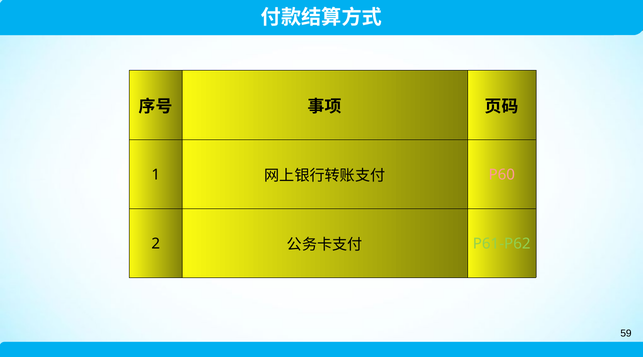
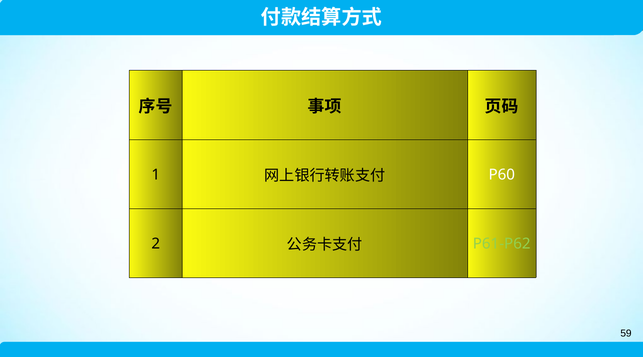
P60 colour: pink -> white (502, 175)
